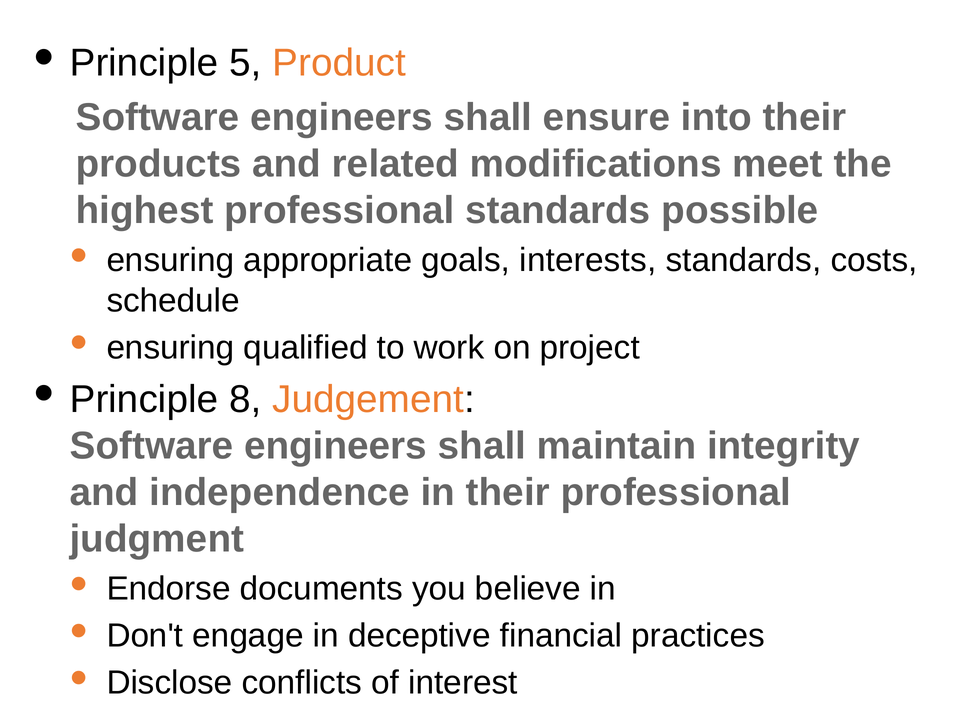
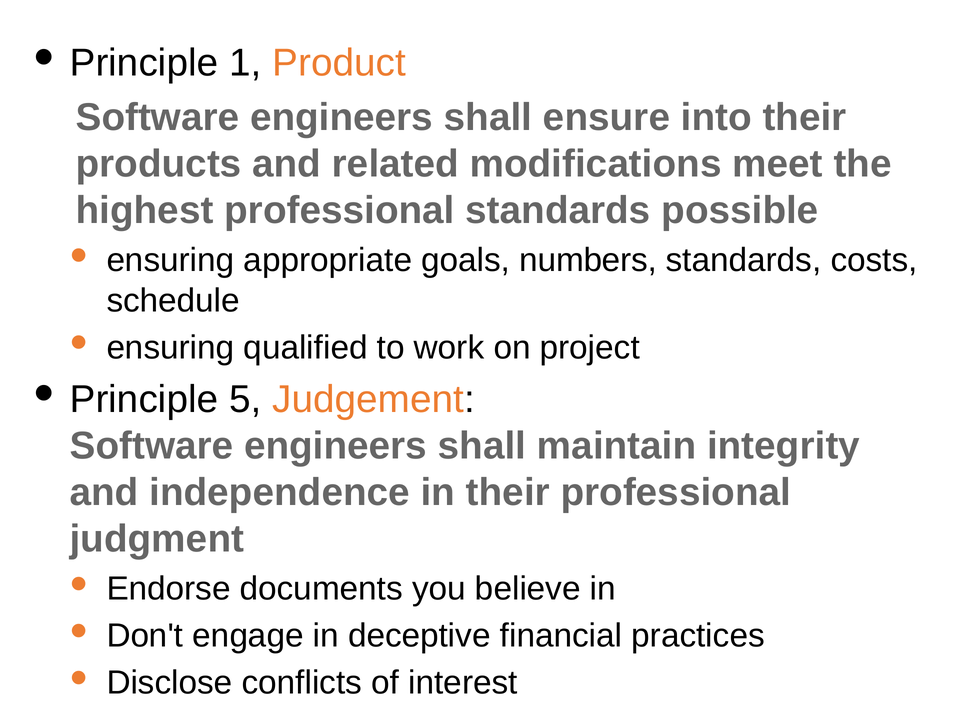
5: 5 -> 1 (245, 63)
interests: interests -> numbers (588, 260)
8: 8 -> 5 (245, 399)
